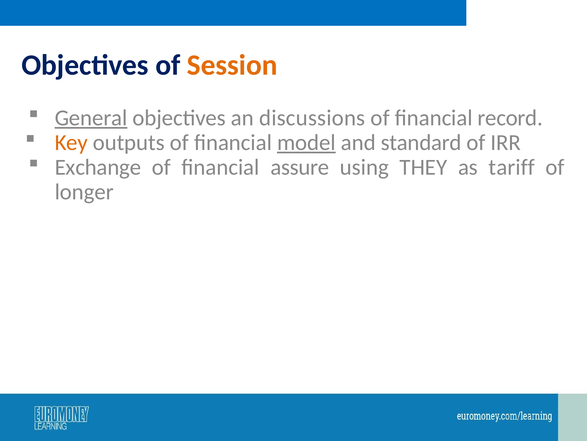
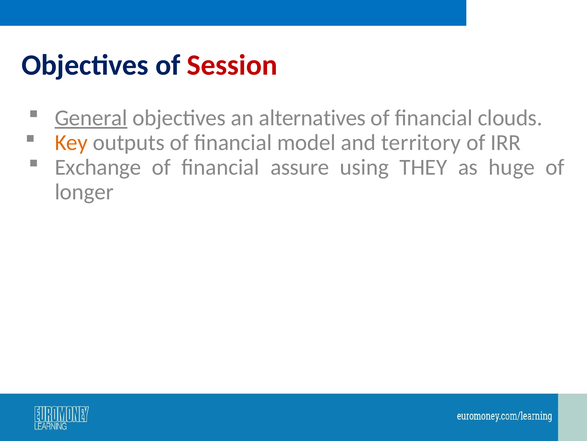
Session colour: orange -> red (232, 65)
discussions: discussions -> alternatives (312, 118)
record: record -> clouds (510, 118)
model underline: present -> none (306, 142)
standard: standard -> territory (421, 142)
tariff: tariff -> huge (512, 167)
